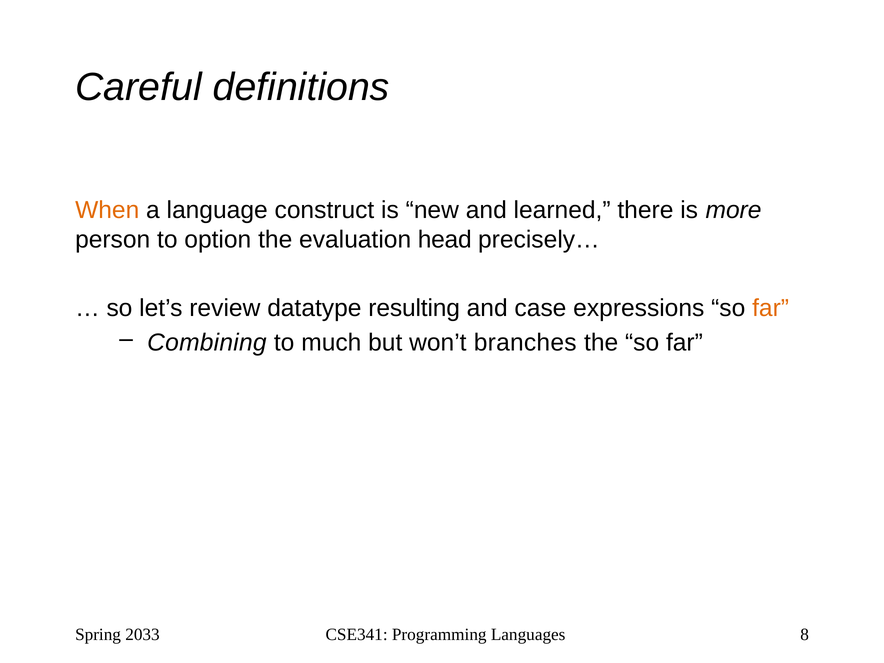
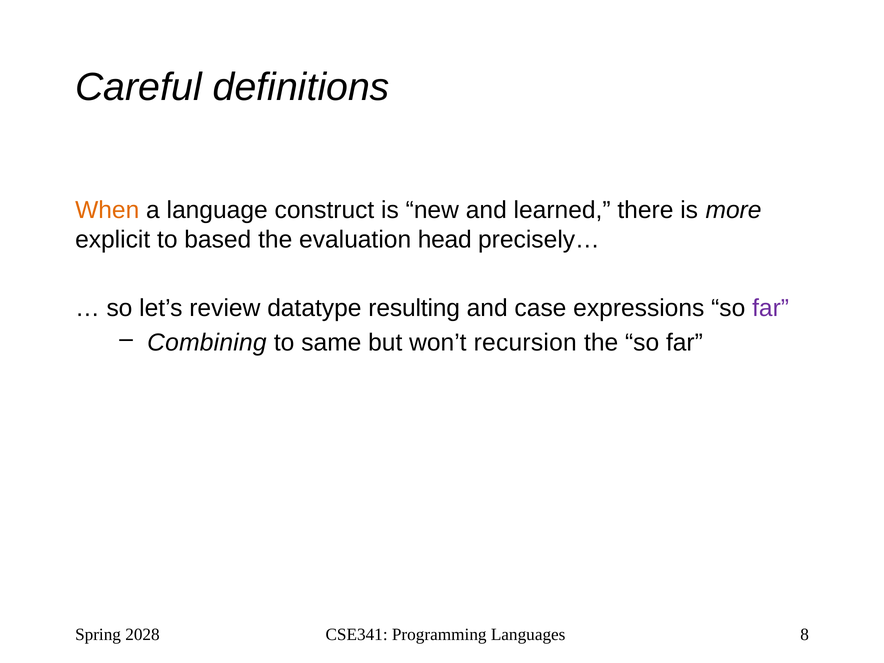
person: person -> explicit (113, 239)
option: option -> based (218, 239)
far colour: orange -> purple (771, 308)
much: much -> same (331, 343)
branches: branches -> recursion (525, 343)
2033: 2033 -> 2028 (142, 635)
